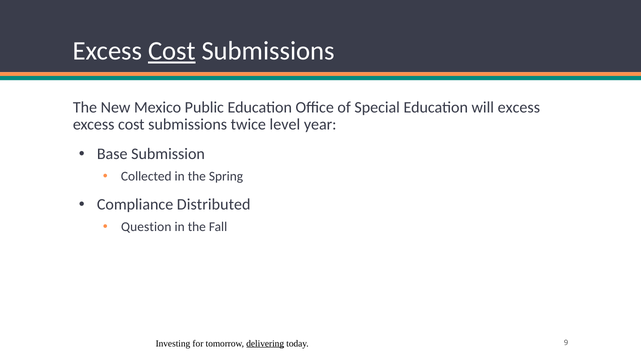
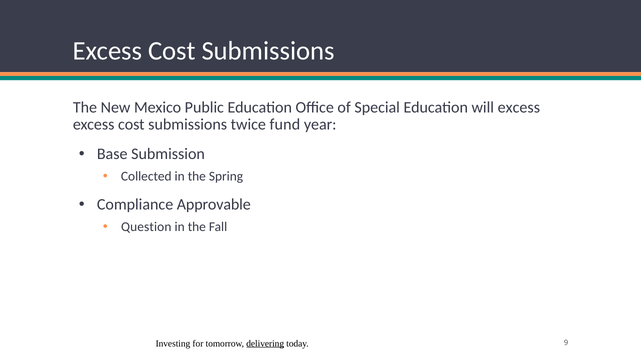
Cost underline: present -> none (172, 51)
level: level -> fund (285, 124)
Distributed: Distributed -> Approvable (214, 204)
